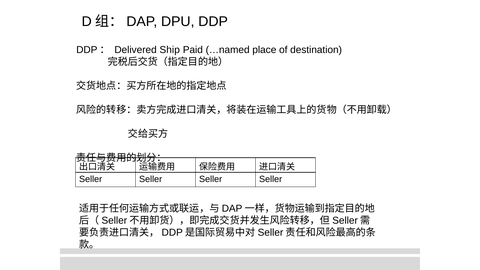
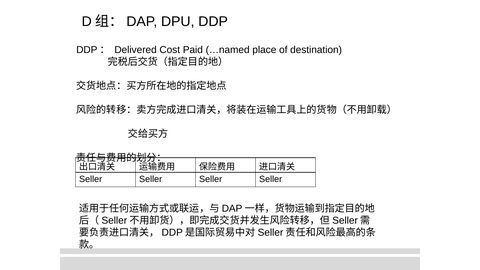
Ship: Ship -> Cost (170, 50)
